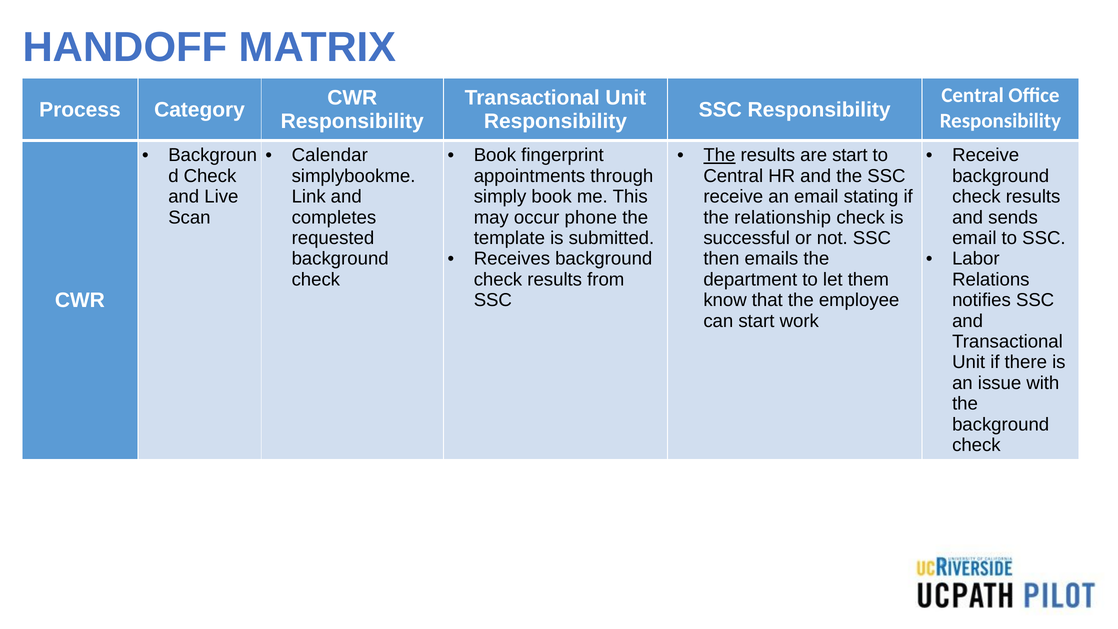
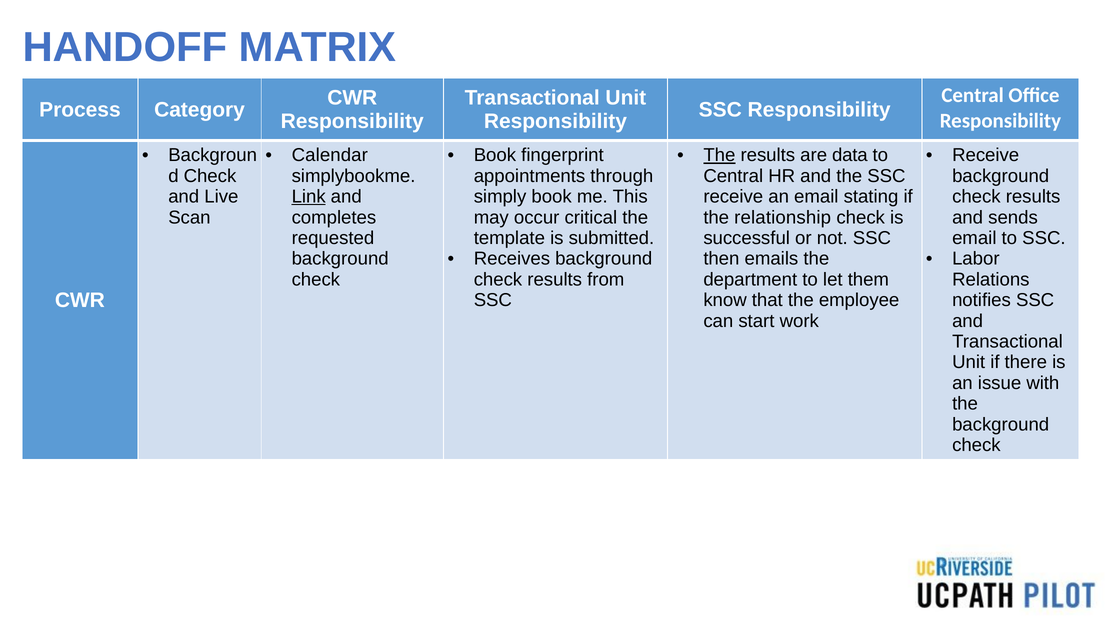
are start: start -> data (850, 155)
Link underline: none -> present (309, 197)
phone: phone -> critical (591, 217)
